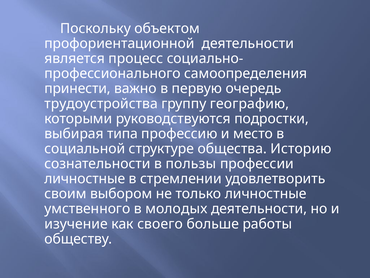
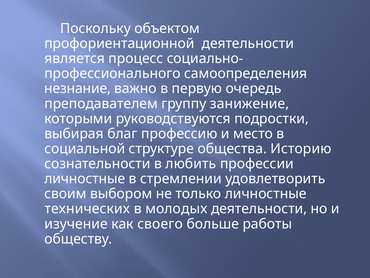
принести: принести -> незнание (78, 88)
трудоустройства: трудоустройства -> преподавателем (101, 103)
географию: географию -> занижение (250, 103)
типа: типа -> благ (122, 133)
пользы: пользы -> любить (191, 164)
умственного: умственного -> технических (87, 209)
